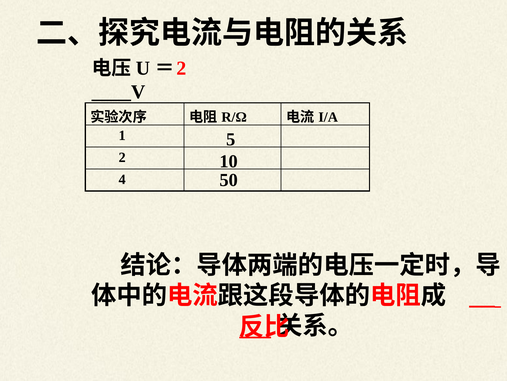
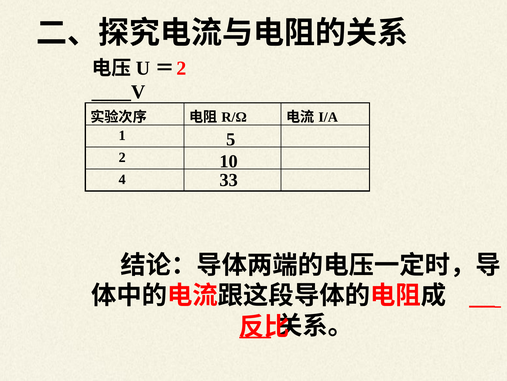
50: 50 -> 33 (229, 180)
